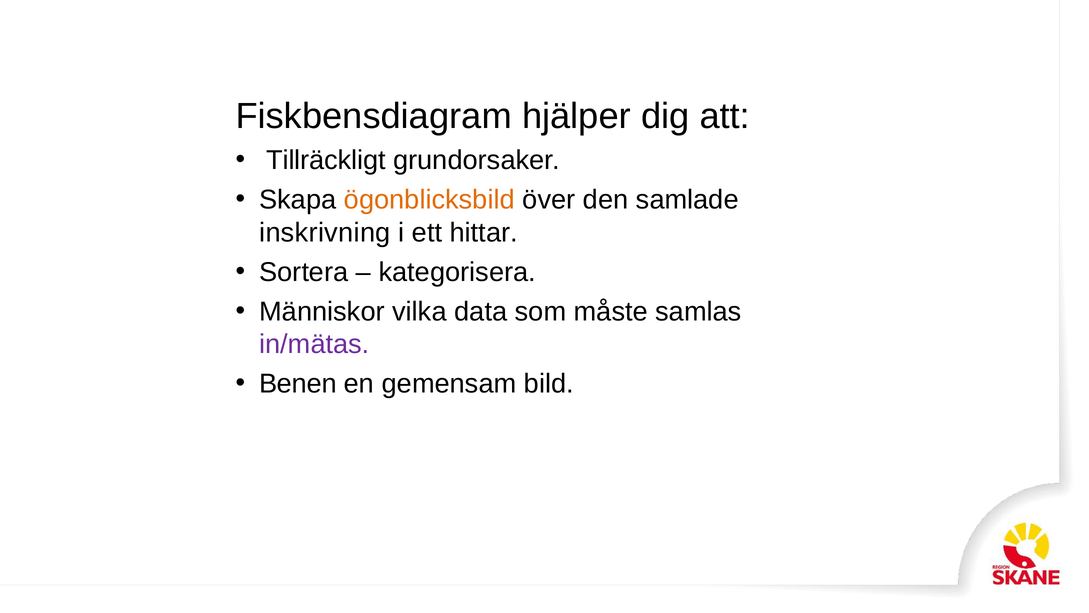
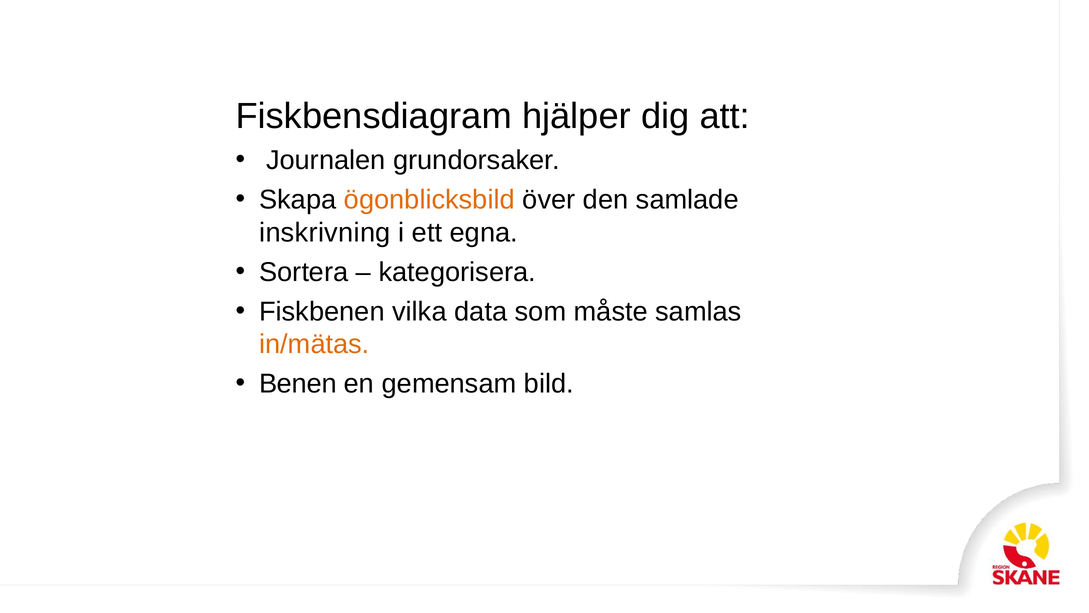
Tillräckligt: Tillräckligt -> Journalen (326, 160)
hittar: hittar -> egna (484, 232)
Människor: Människor -> Fiskbenen (322, 311)
in/mätas colour: purple -> orange (314, 344)
